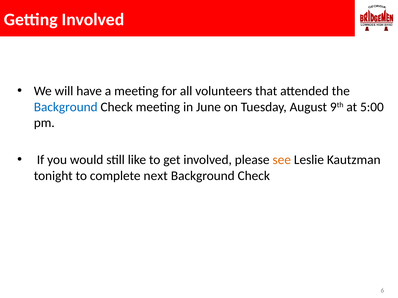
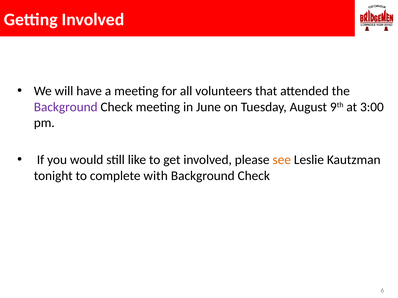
Background colour: blue -> purple (66, 107)
5:00: 5:00 -> 3:00 (372, 107)
next: next -> with (156, 176)
